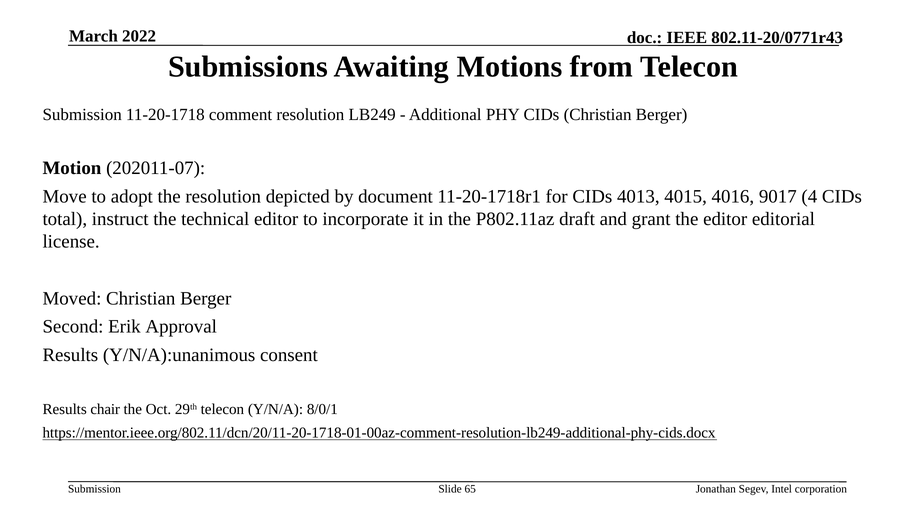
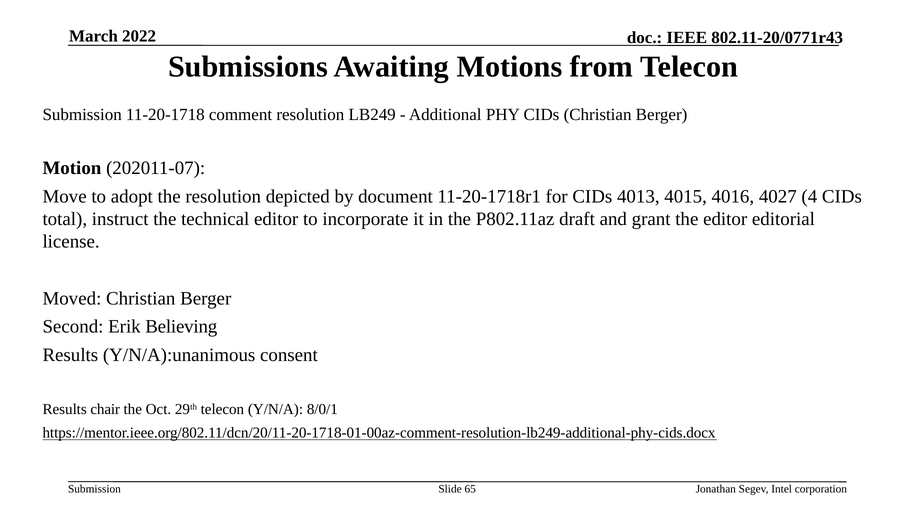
9017: 9017 -> 4027 (778, 196)
Approval: Approval -> Believing (181, 327)
